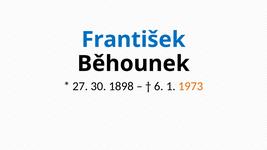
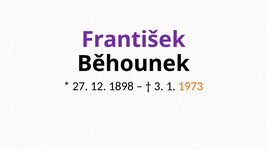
František colour: blue -> purple (133, 40)
30: 30 -> 12 (98, 86)
6: 6 -> 3 (159, 86)
